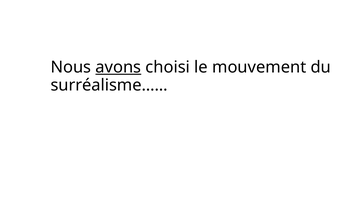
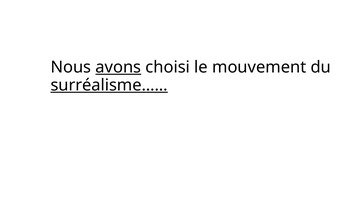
surréalisme…… underline: none -> present (109, 85)
